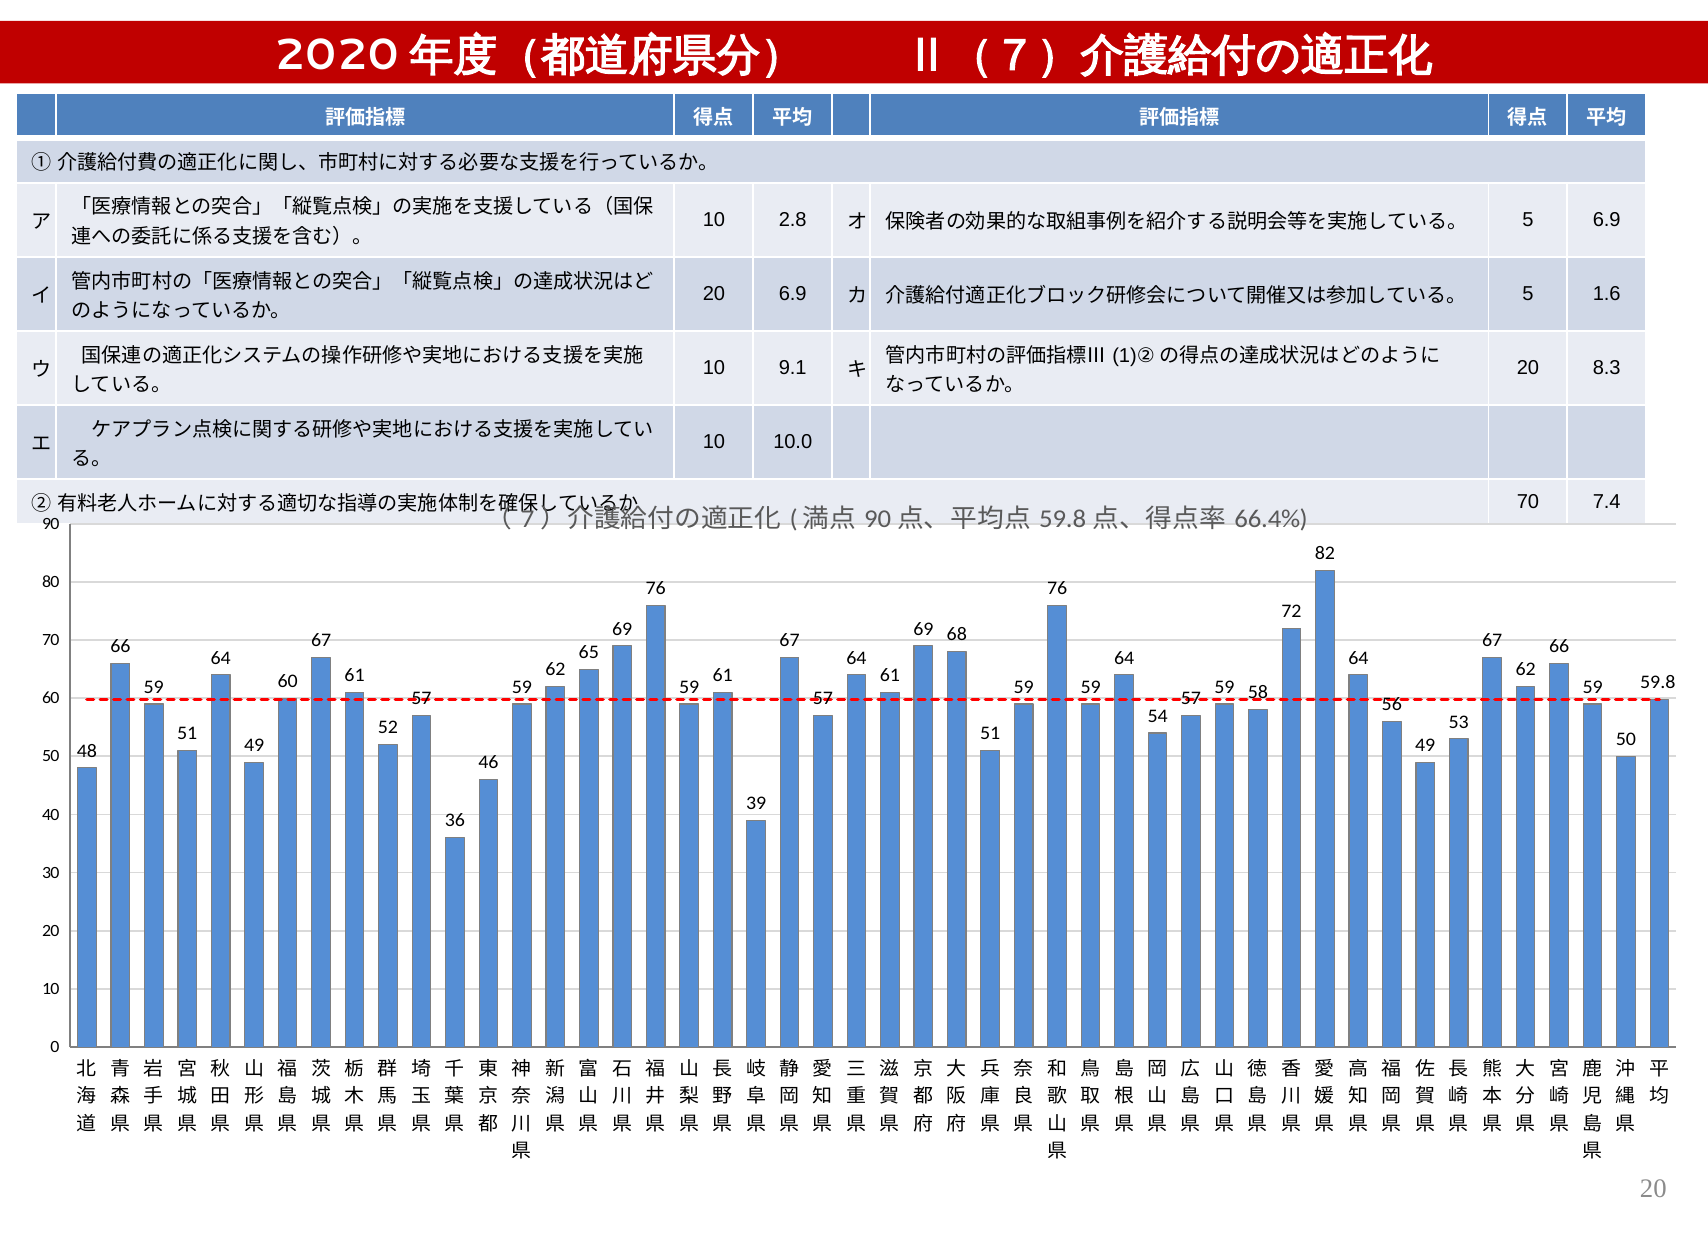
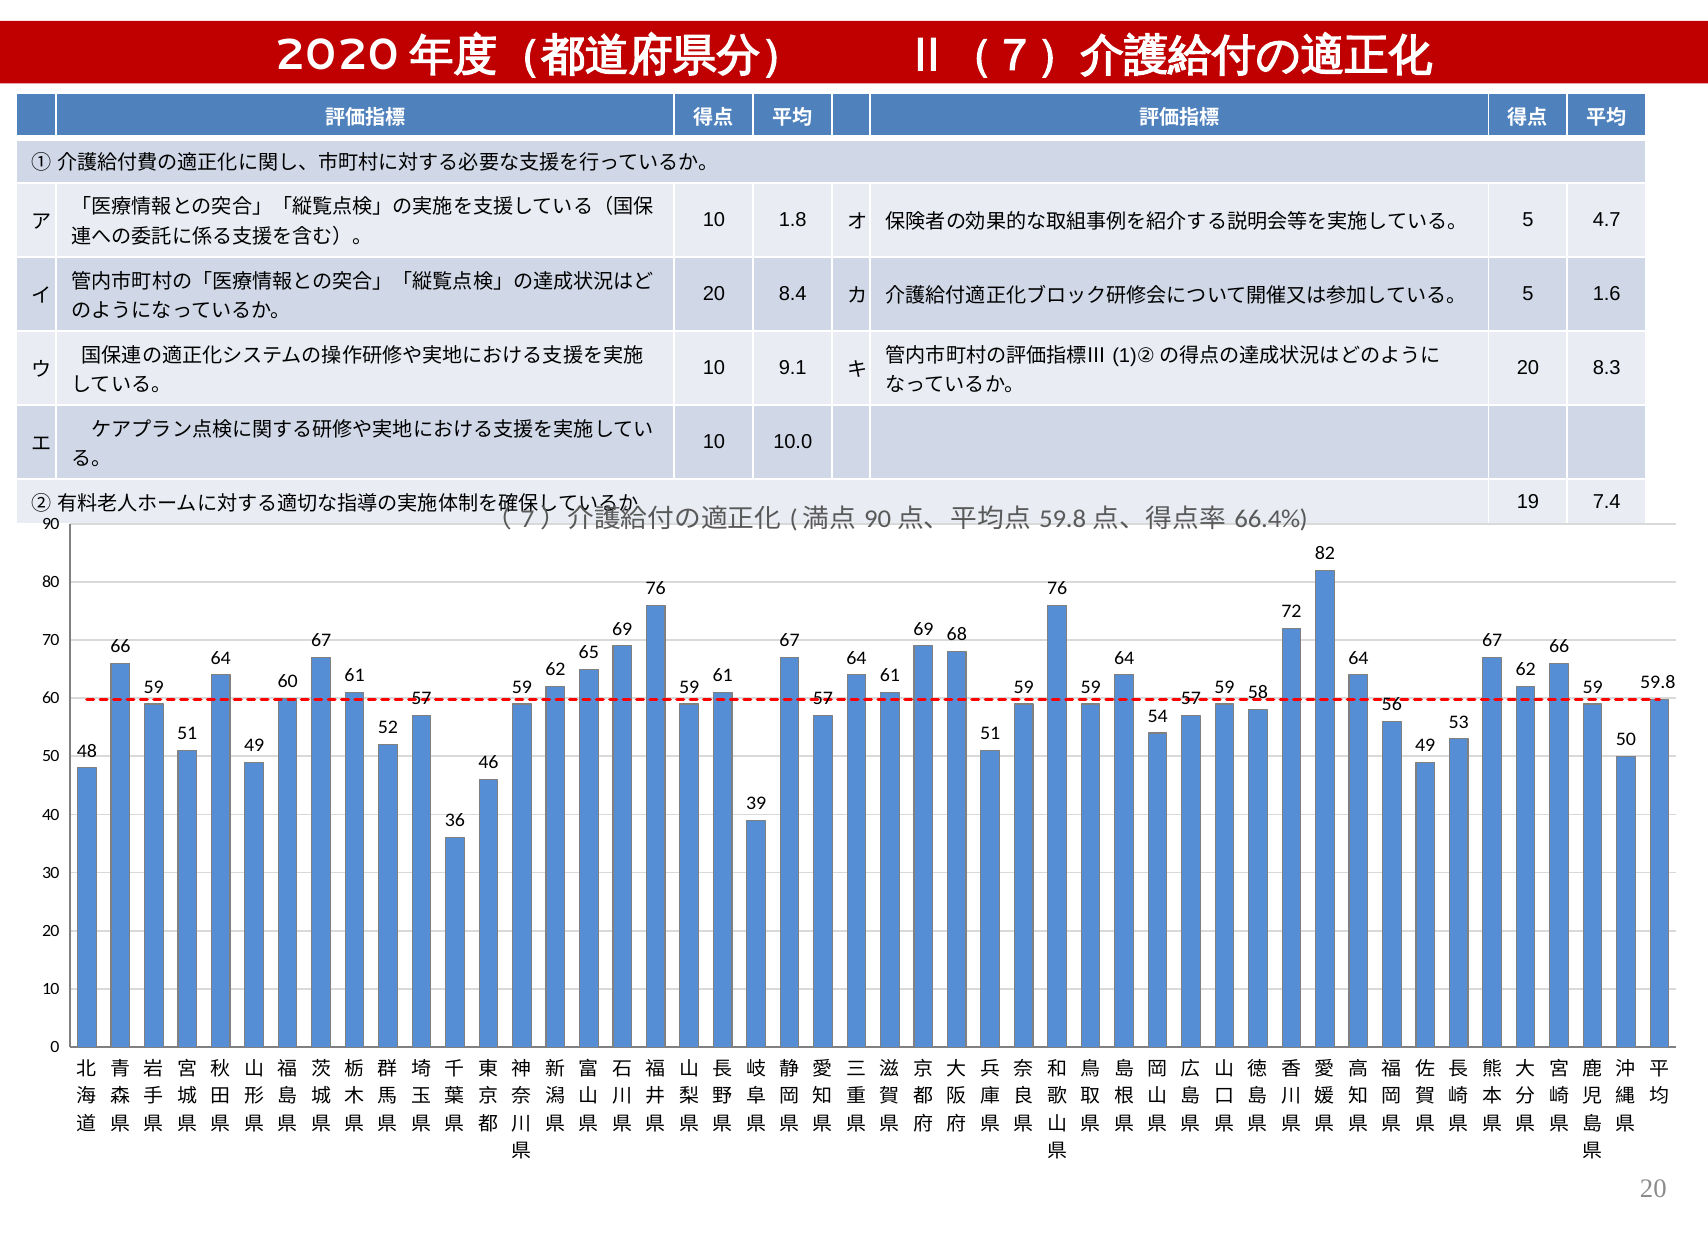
2.8: 2.8 -> 1.8 (793, 220)
5 6.9: 6.9 -> 4.7 (1607, 220)
20 6.9: 6.9 -> 8.4 (793, 294)
70: 70 -> 19 (1528, 502)
